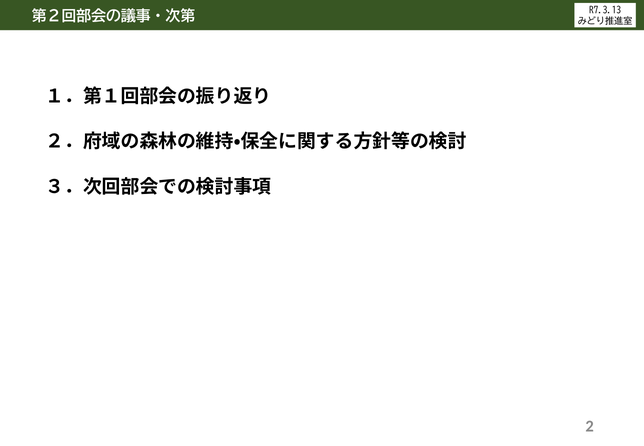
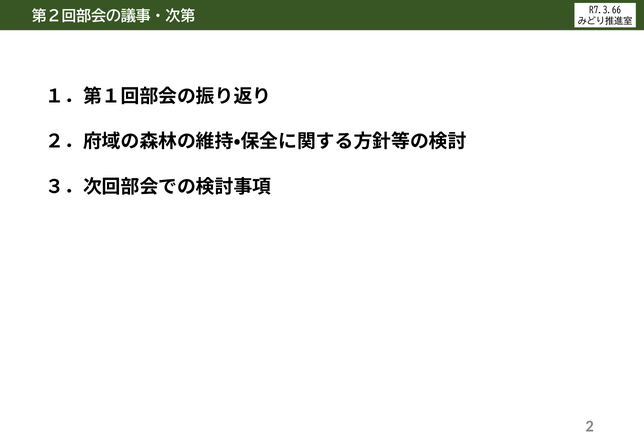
R7.3.13: R7.3.13 -> R7.3.66 (605, 10)
